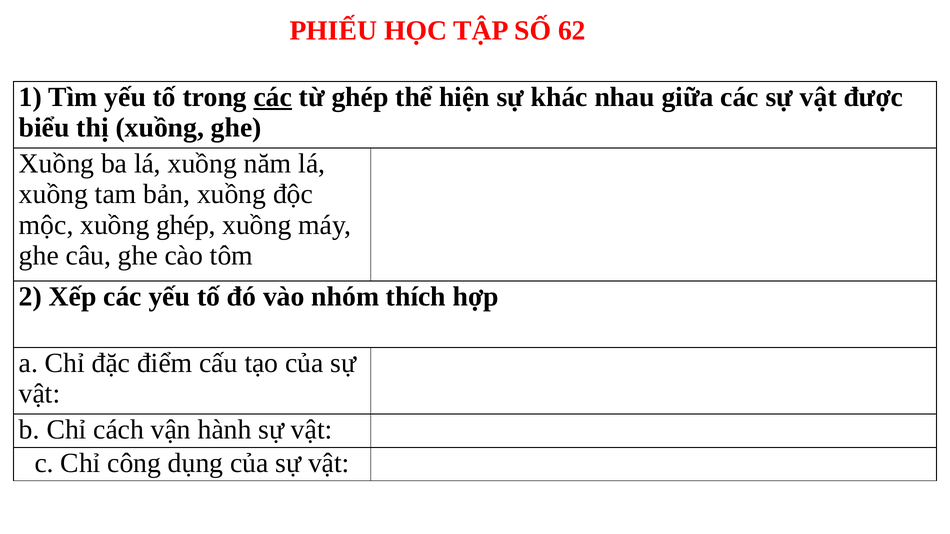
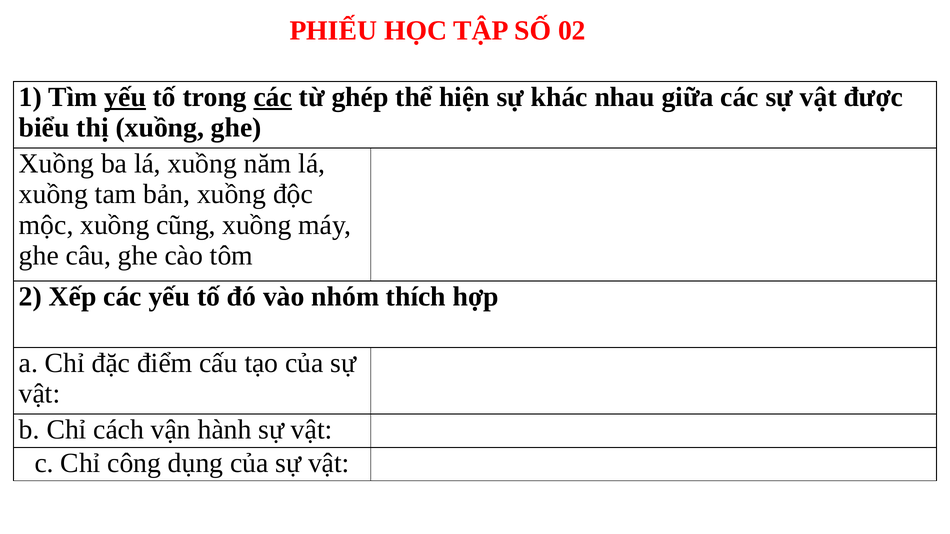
62: 62 -> 02 (572, 31)
yếu underline: none -> present (125, 97)
xuồng ghép: ghép -> cũng (186, 225)
